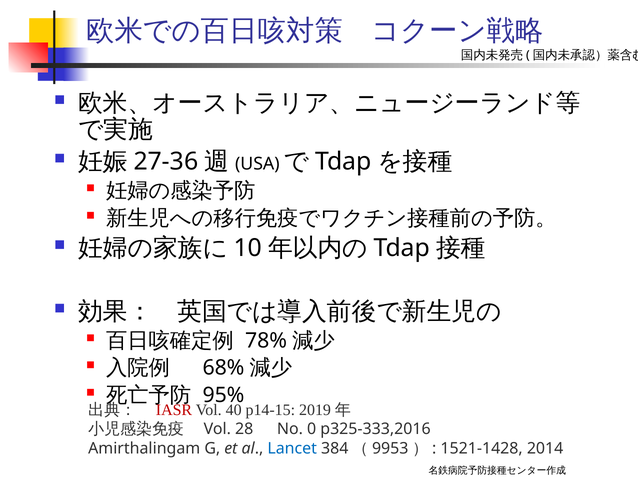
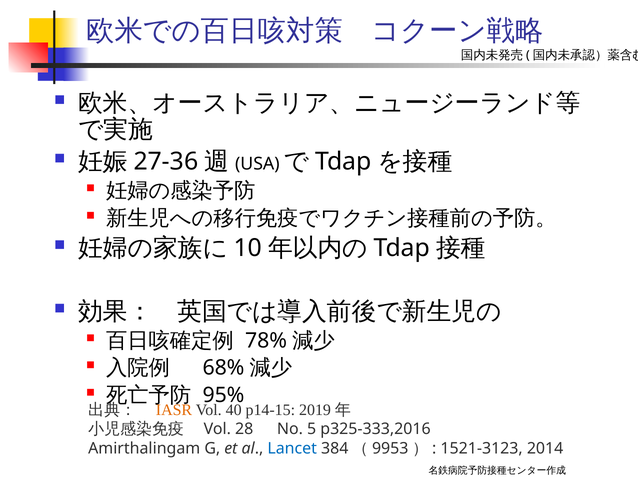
IASR colour: red -> orange (174, 410)
0: 0 -> 5 (312, 429)
1521-1428: 1521-1428 -> 1521-3123 (482, 448)
